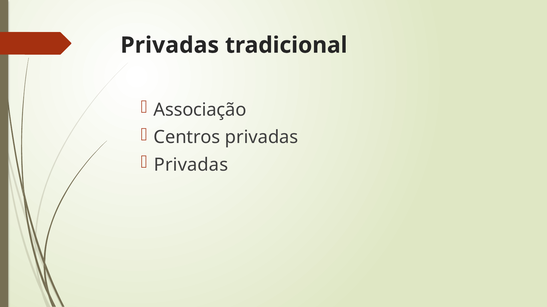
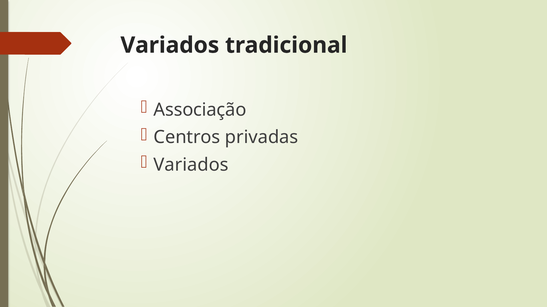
Privadas: Privadas -> Variados (170, 45)
Privadas: Privadas -> Variados (191, 165)
